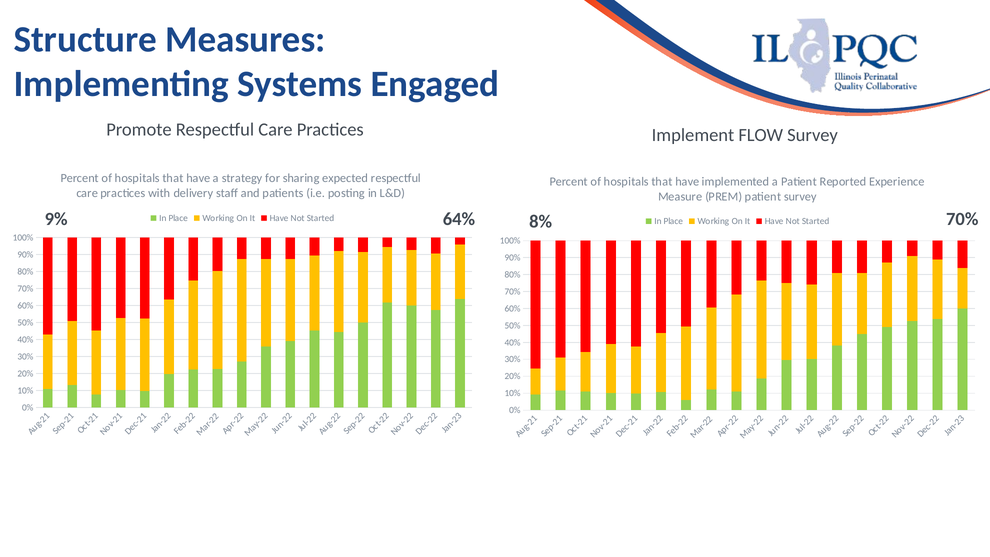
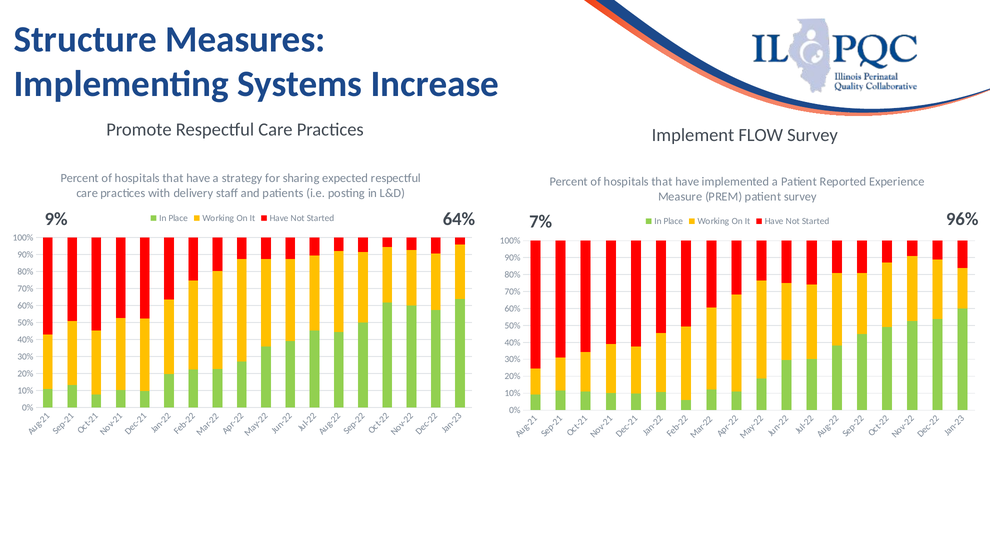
Engaged: Engaged -> Increase (435, 84)
8%: 8% -> 7% (541, 222)
Started 70%: 70% -> 96% (962, 219)
